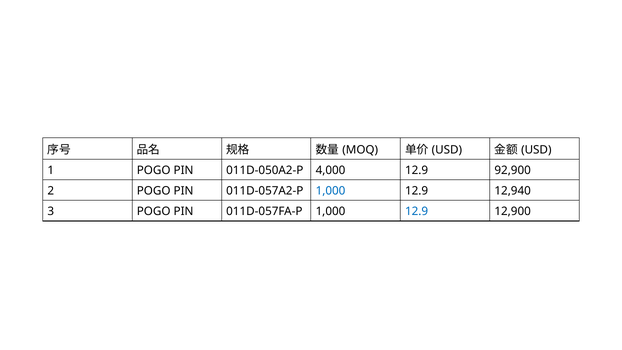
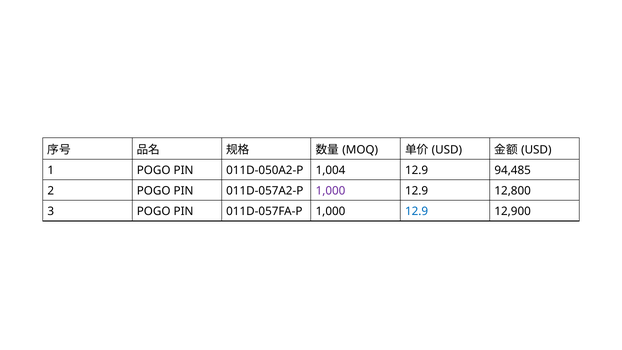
4,000: 4,000 -> 1,004 (331, 170)
92,900: 92,900 -> 94,485 (513, 170)
1,000 colour: blue -> purple (331, 191)
12,940: 12,940 -> 12,800 (513, 191)
